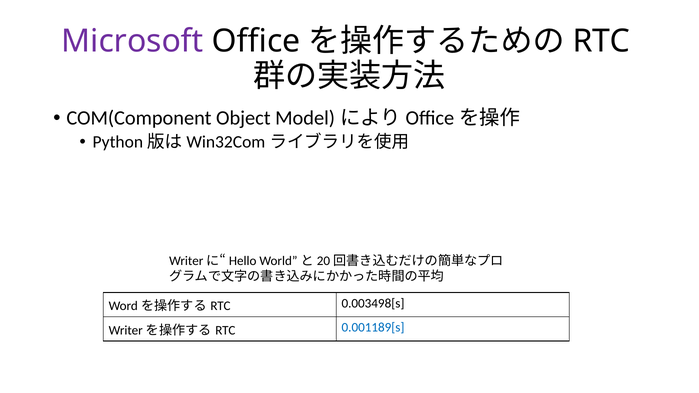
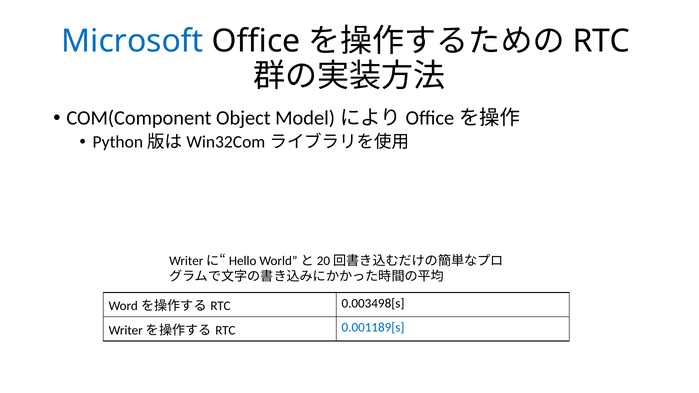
Microsoft colour: purple -> blue (132, 41)
